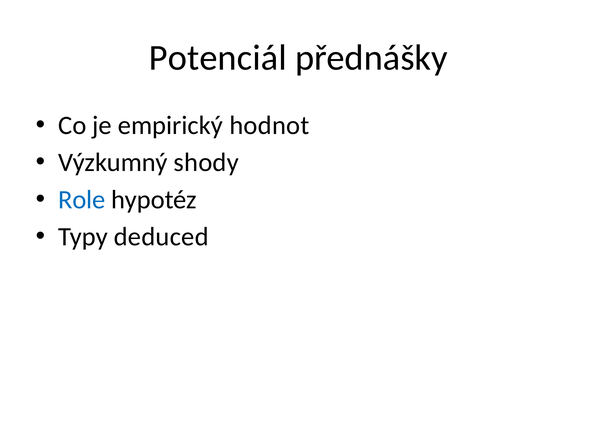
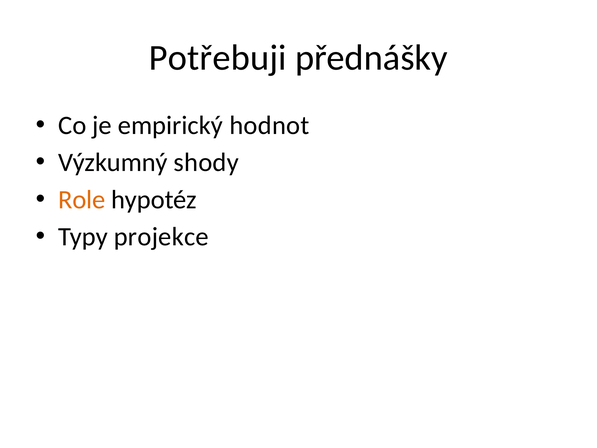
Potenciál: Potenciál -> Potřebuji (218, 58)
Role colour: blue -> orange (82, 200)
deduced: deduced -> projekce (161, 237)
